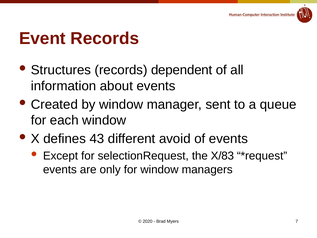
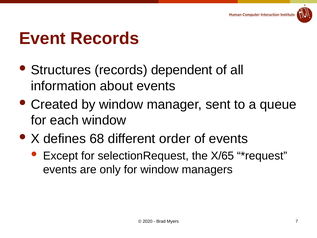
43: 43 -> 68 (97, 139)
avoid: avoid -> order (175, 139)
X/83: X/83 -> X/65 (222, 156)
